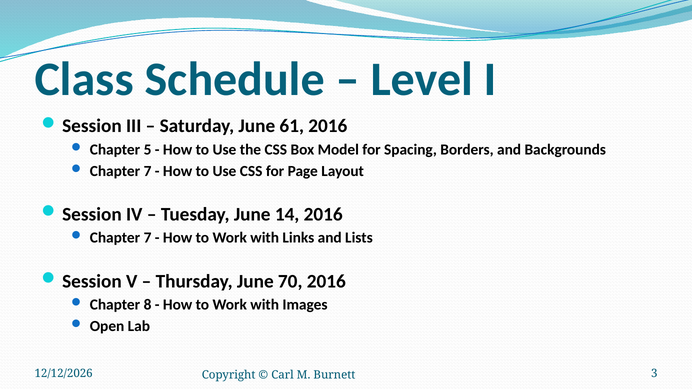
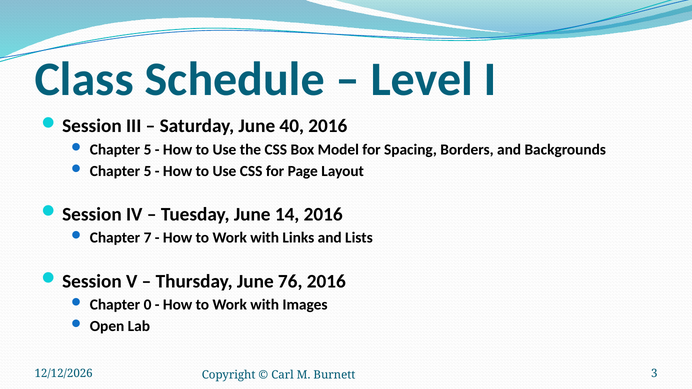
61: 61 -> 40 (292, 126)
7: 7 -> 5 (148, 171)
70: 70 -> 76 (290, 281)
8: 8 -> 0 (148, 305)
